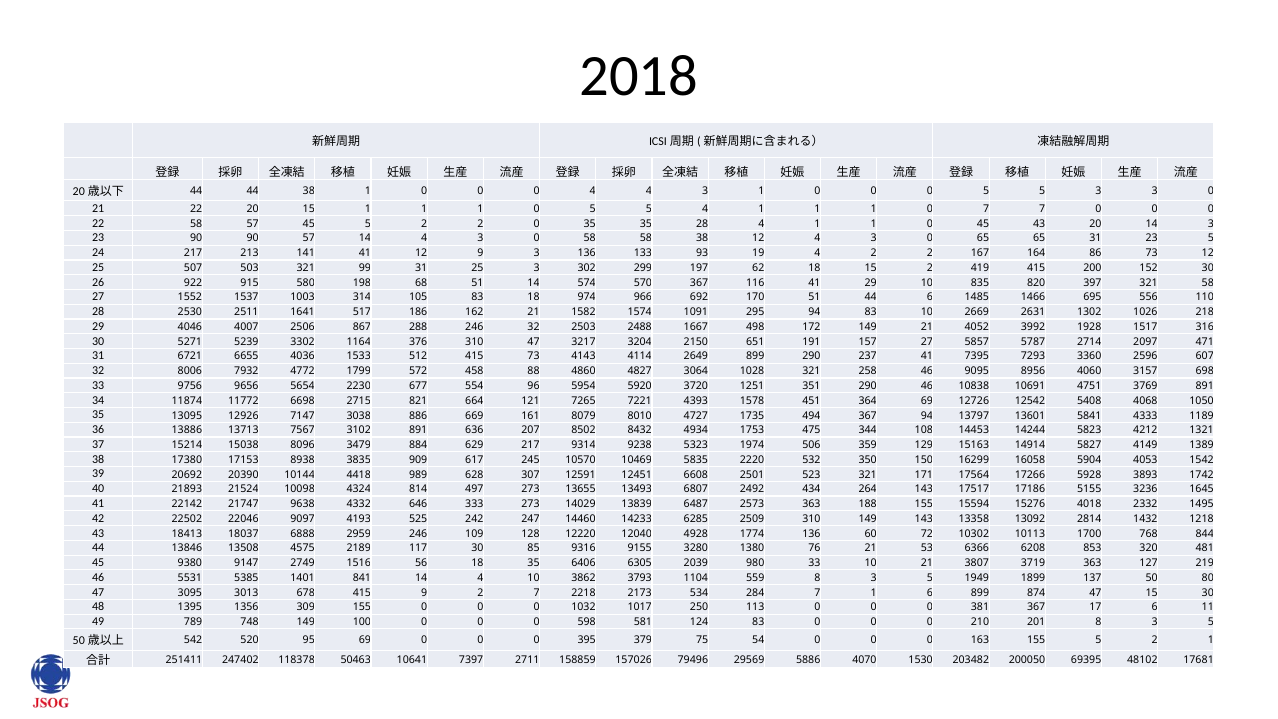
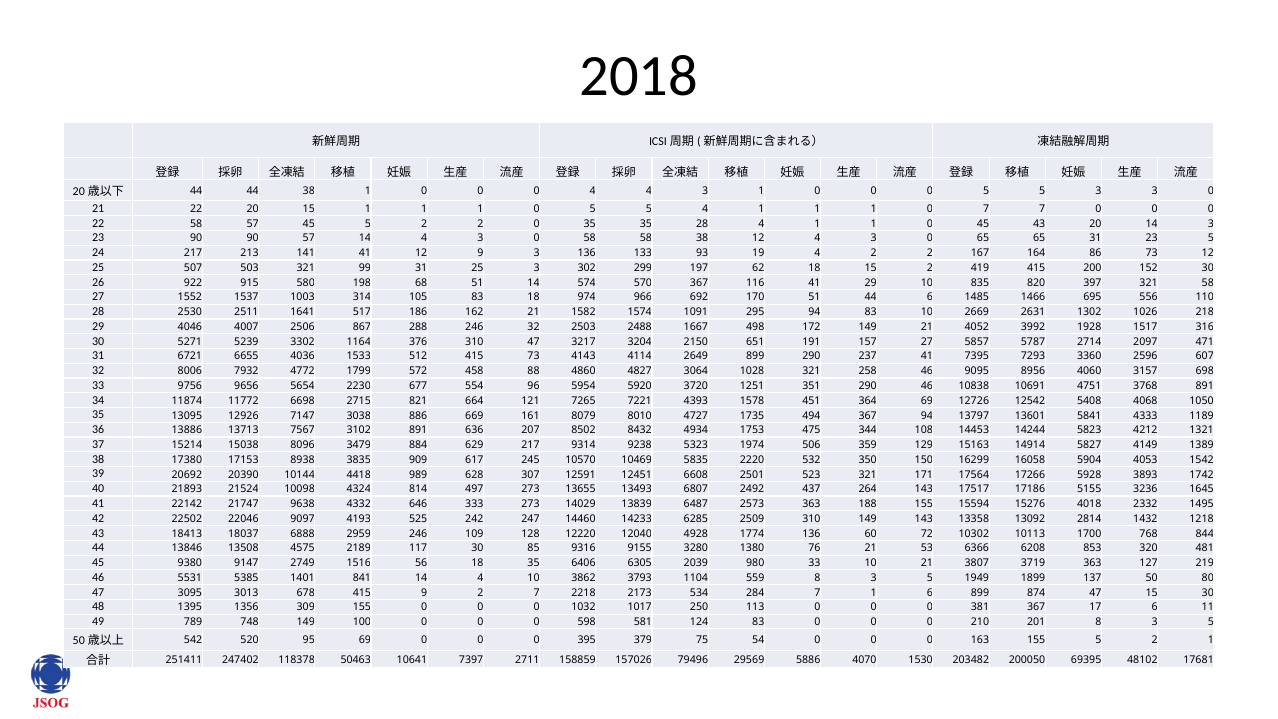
3769: 3769 -> 3768 (1145, 386)
434: 434 -> 437 (811, 489)
